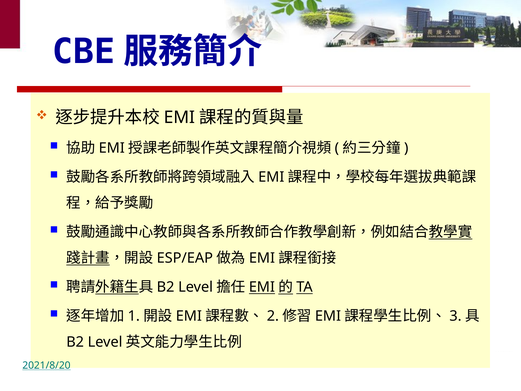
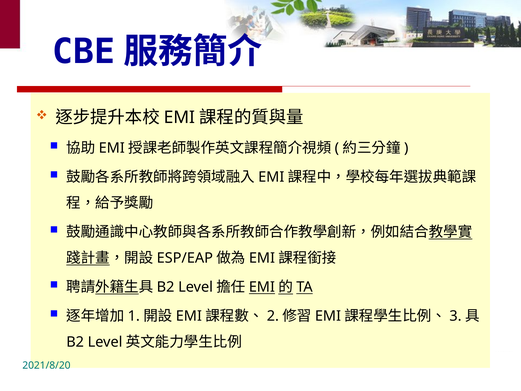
2021/8/20 underline: present -> none (46, 365)
